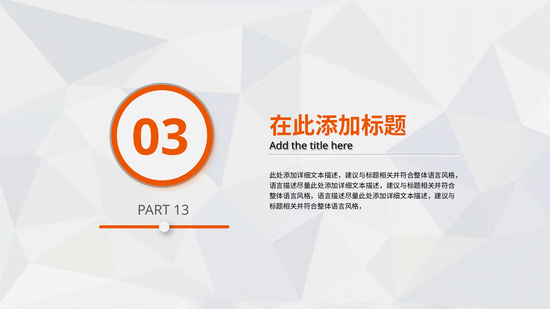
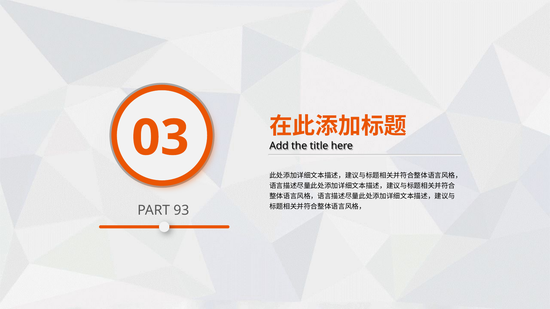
13: 13 -> 93 (181, 211)
